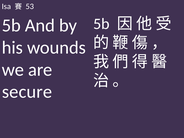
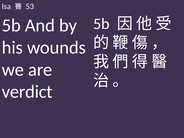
secure: secure -> verdict (27, 92)
